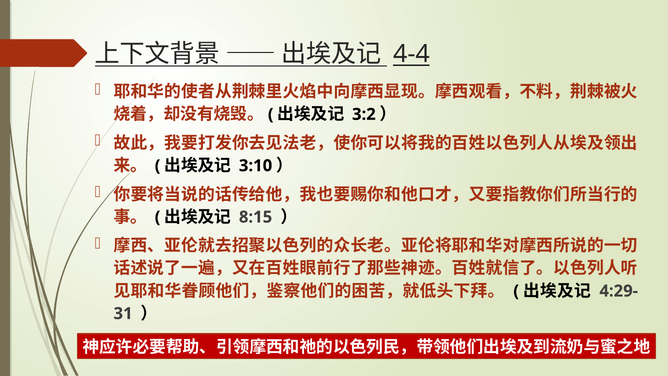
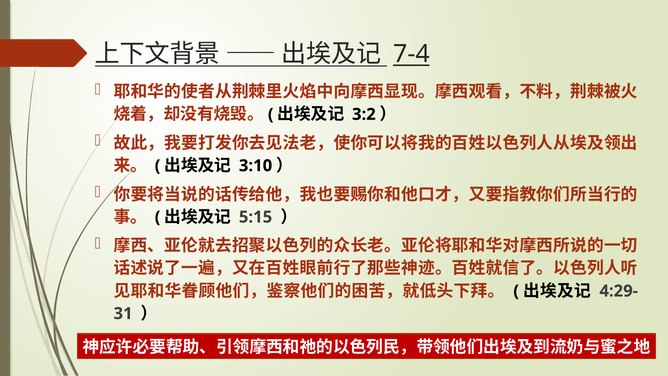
4-4: 4-4 -> 7-4 (411, 54)
8:15: 8:15 -> 5:15 (256, 217)
